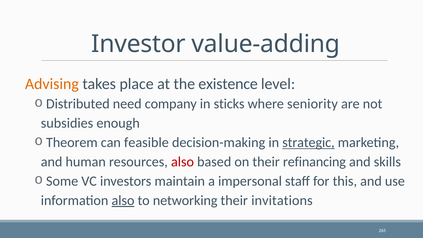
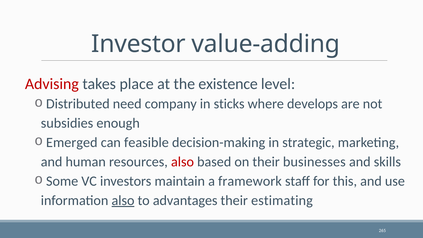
Advising colour: orange -> red (52, 84)
seniority: seniority -> develops (313, 104)
Theorem: Theorem -> Emerged (72, 143)
strategic underline: present -> none (308, 143)
refinancing: refinancing -> businesses (314, 162)
impersonal: impersonal -> framework (250, 181)
networking: networking -> advantages (185, 200)
invitations: invitations -> estimating (282, 200)
